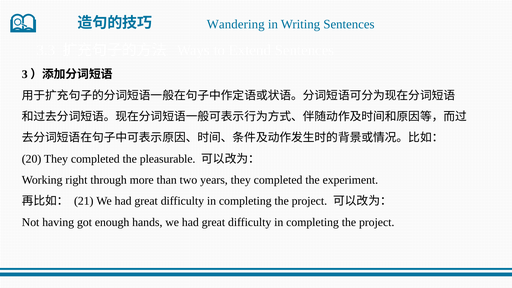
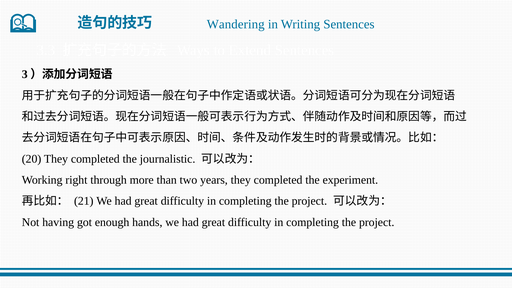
pleasurable: pleasurable -> journalistic (168, 159)
